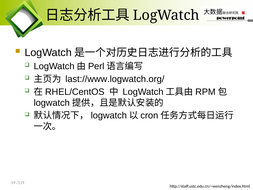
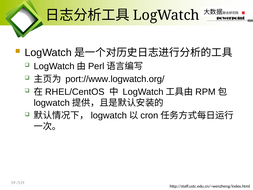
last://www.logwatch.org/: last://www.logwatch.org/ -> port://www.logwatch.org/ (115, 79)
